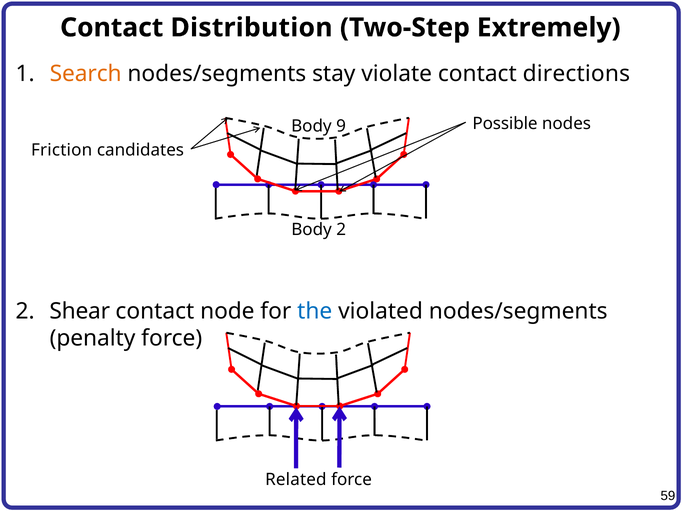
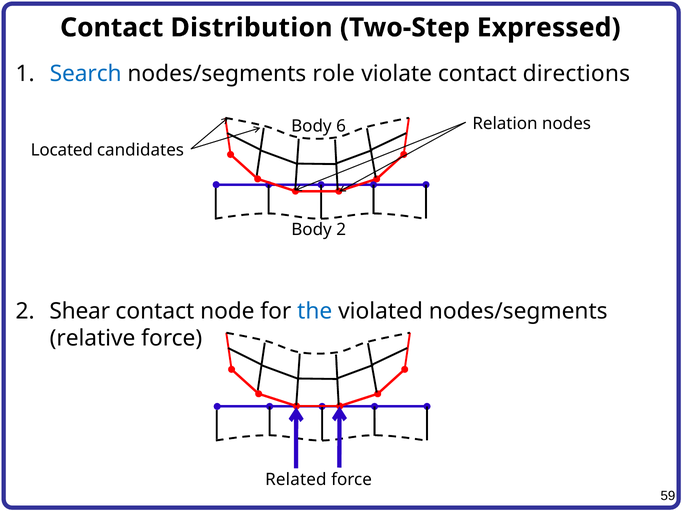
Extremely: Extremely -> Expressed (549, 28)
Search colour: orange -> blue (86, 74)
stay: stay -> role (334, 74)
Possible: Possible -> Relation (505, 124)
9: 9 -> 6 (341, 126)
Friction: Friction -> Located (62, 150)
penalty: penalty -> relative (93, 339)
